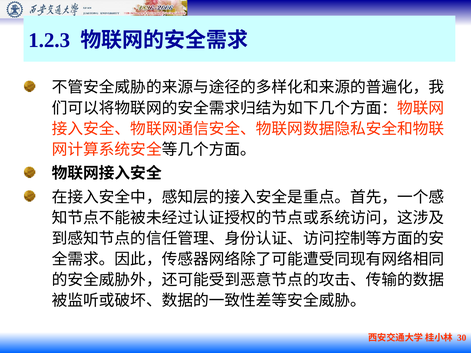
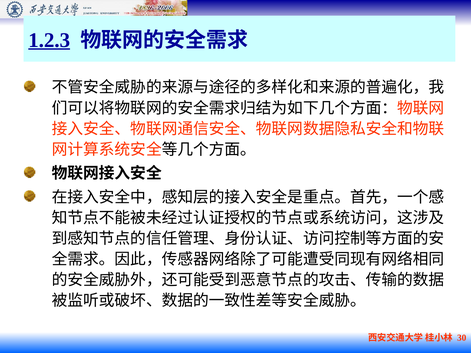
1.2.3 underline: none -> present (49, 40)
